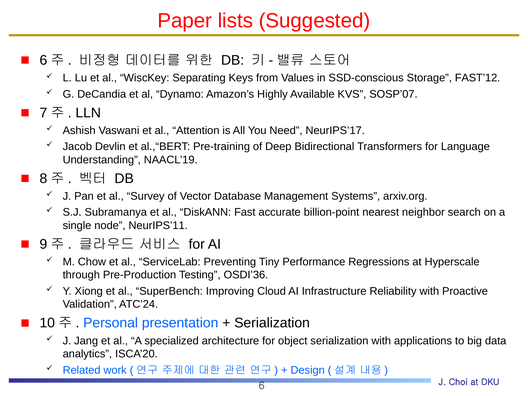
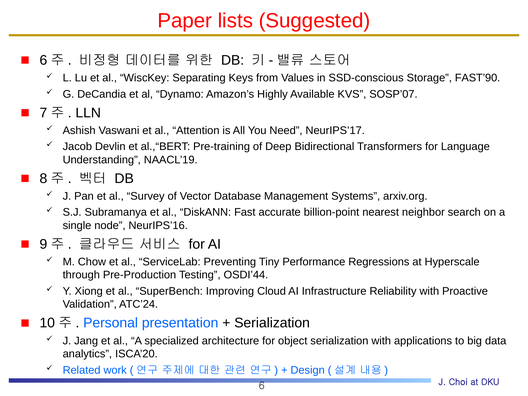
FAST’12: FAST’12 -> FAST’90 (478, 78)
NeurIPS’11: NeurIPS’11 -> NeurIPS’16 (158, 225)
OSDI’36: OSDI’36 -> OSDI’44 (246, 275)
